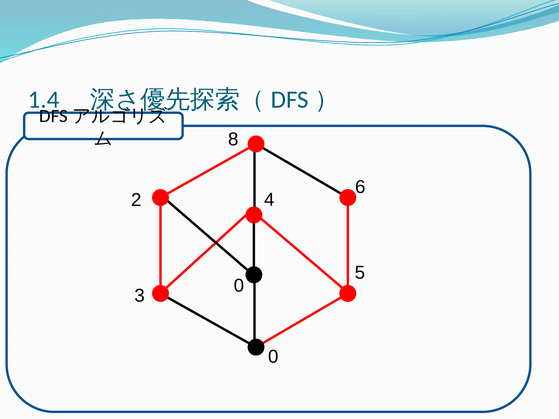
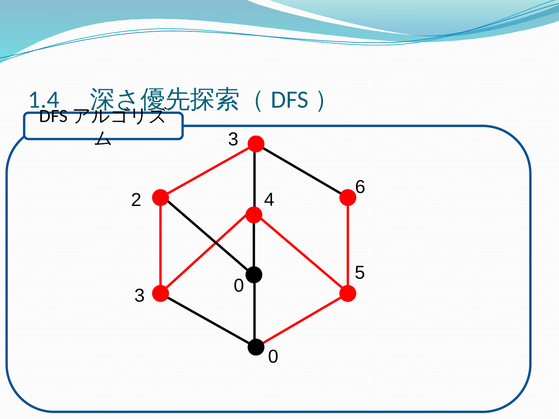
8: 8 -> 3 (233, 139)
